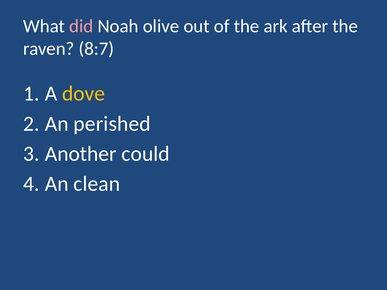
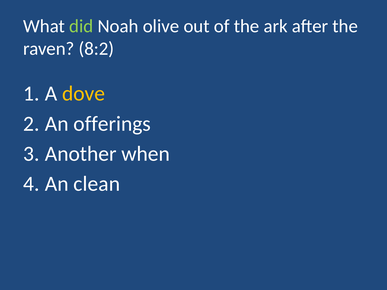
did colour: pink -> light green (81, 26)
8:7: 8:7 -> 8:2 (96, 49)
perished: perished -> offerings (112, 124)
could: could -> when (146, 154)
